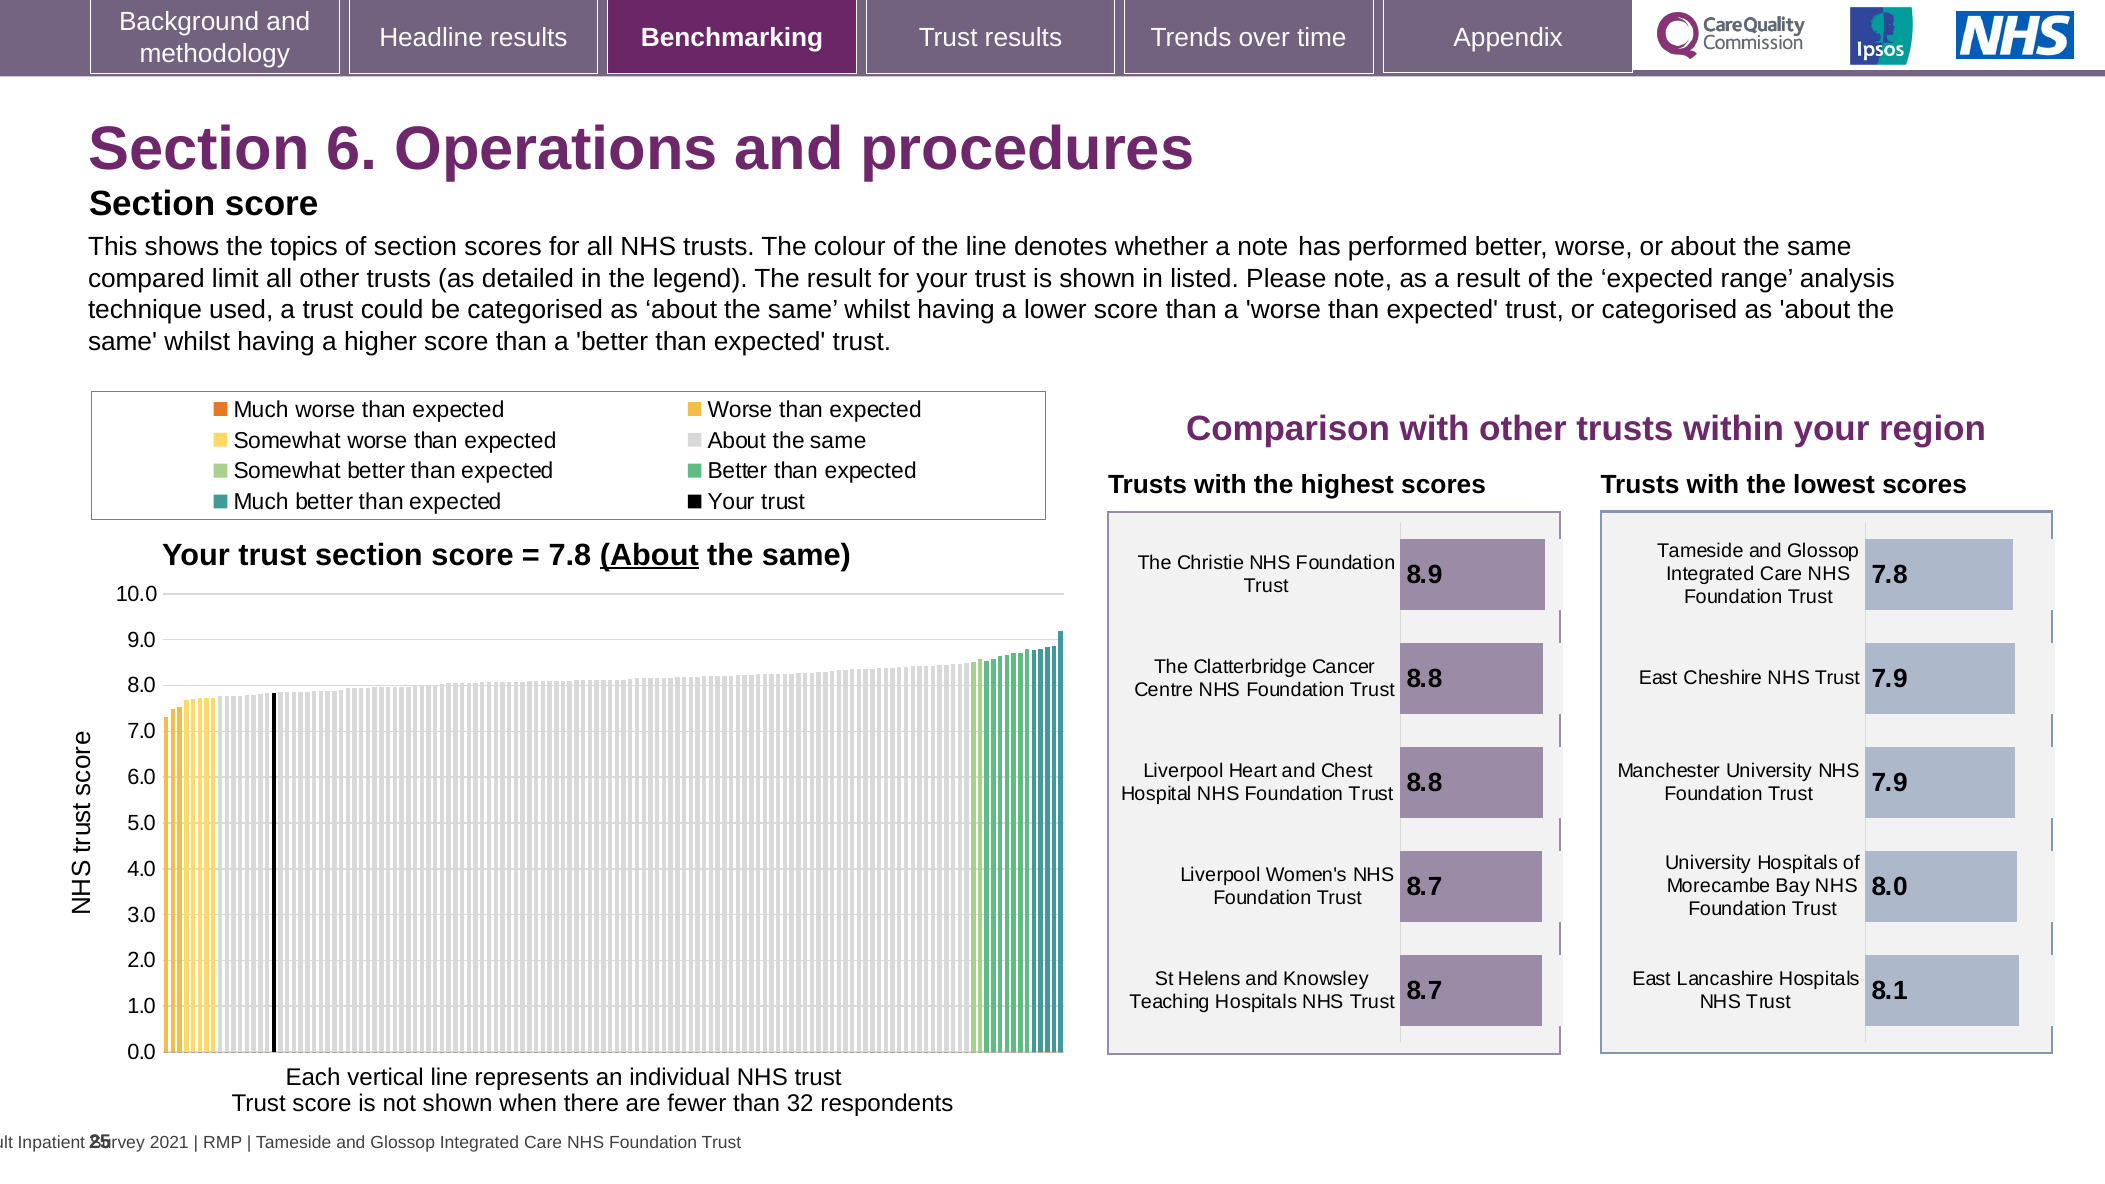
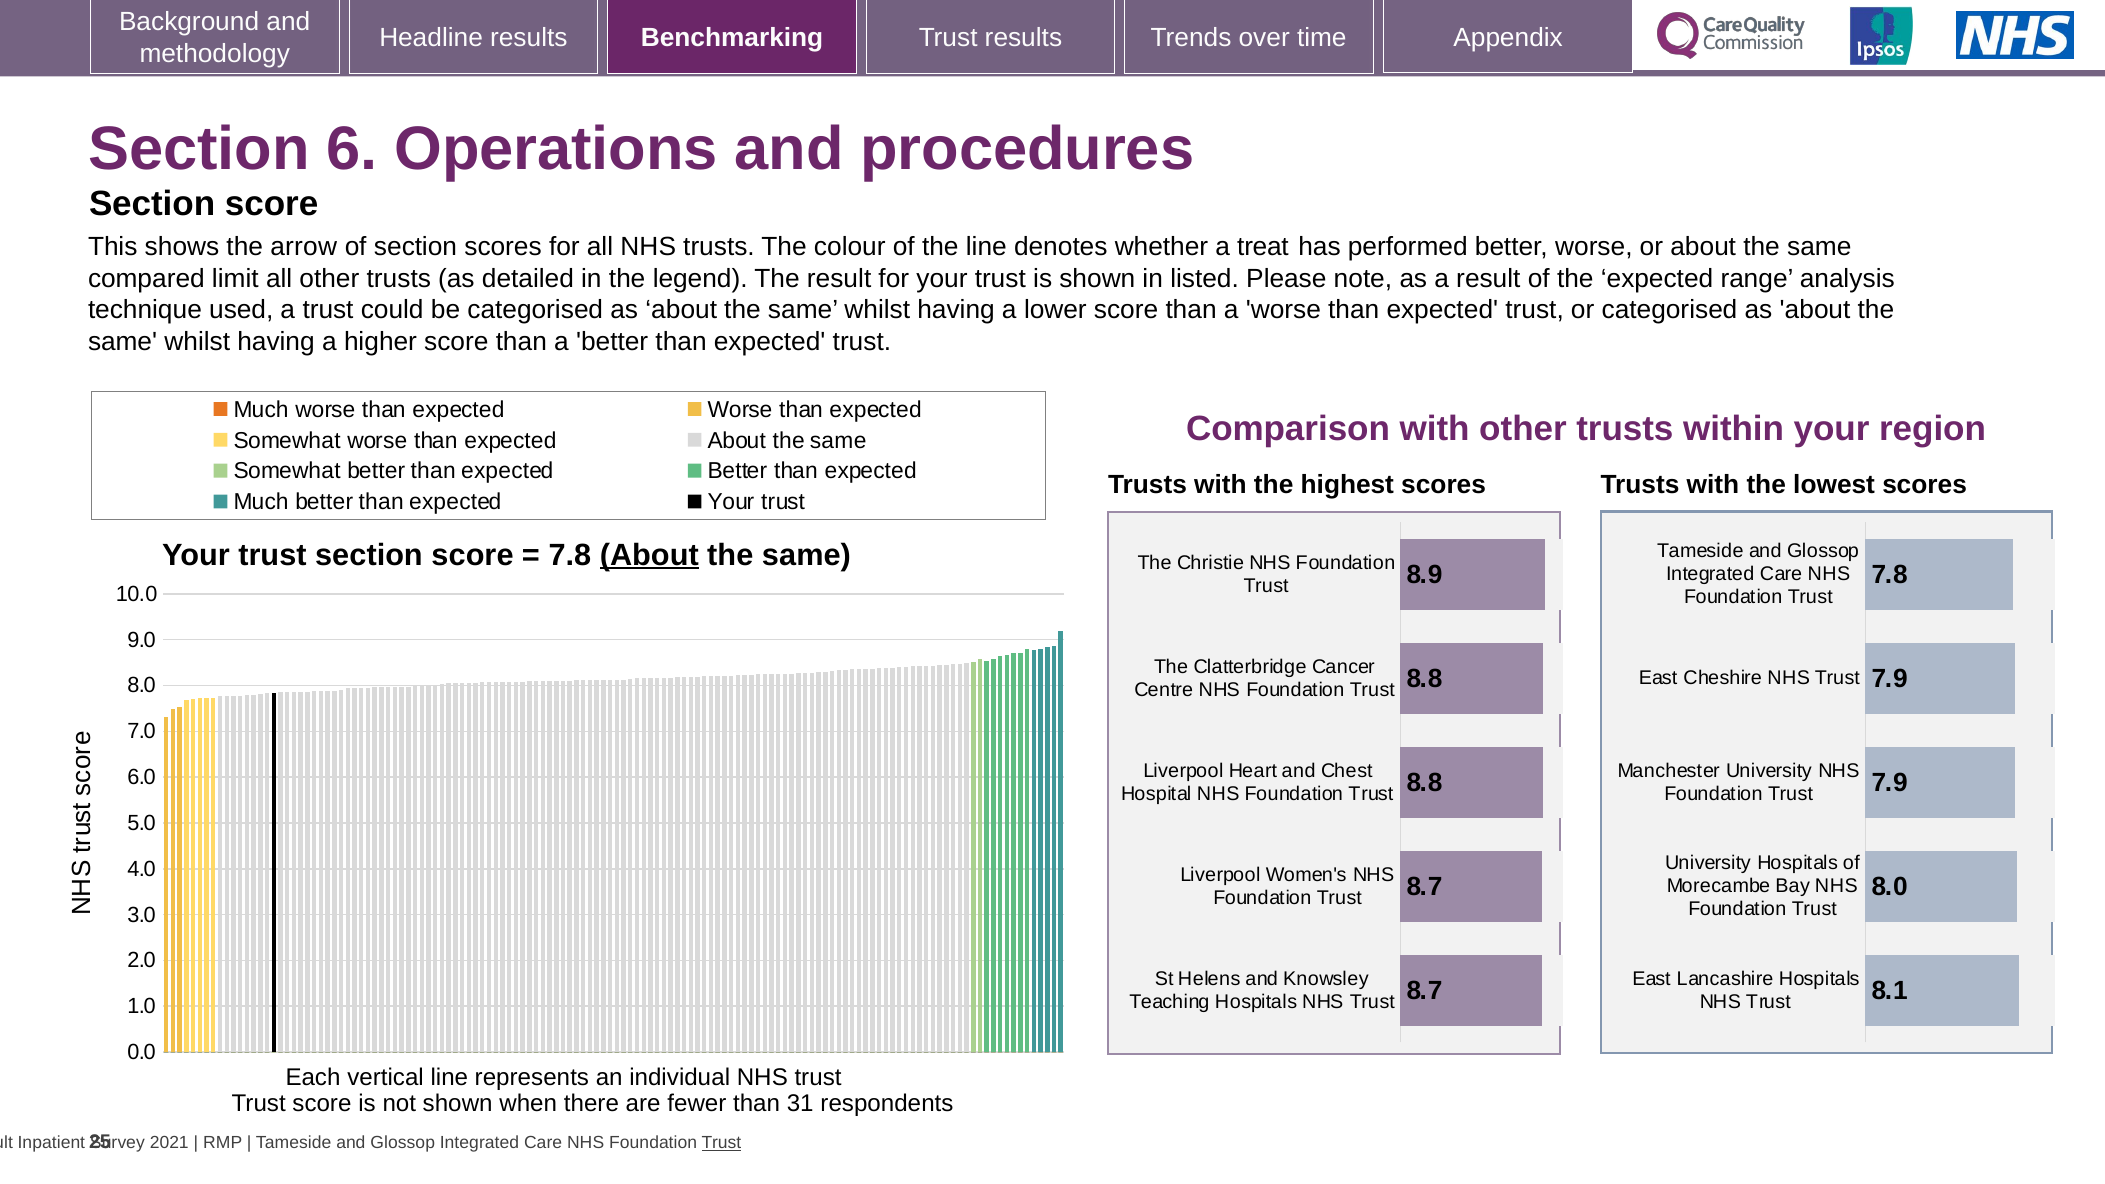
topics: topics -> arrow (304, 247)
a note: note -> treat (1263, 247)
32: 32 -> 31 (800, 1103)
Trust underline: none -> present (721, 1143)
